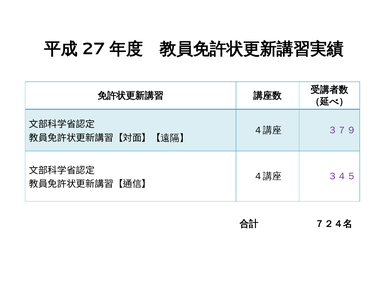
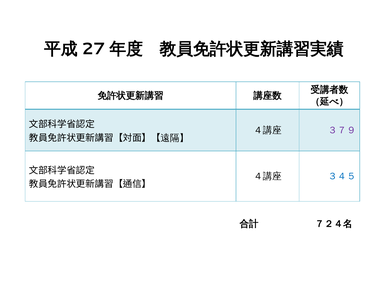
３４５ colour: purple -> blue (342, 176)
